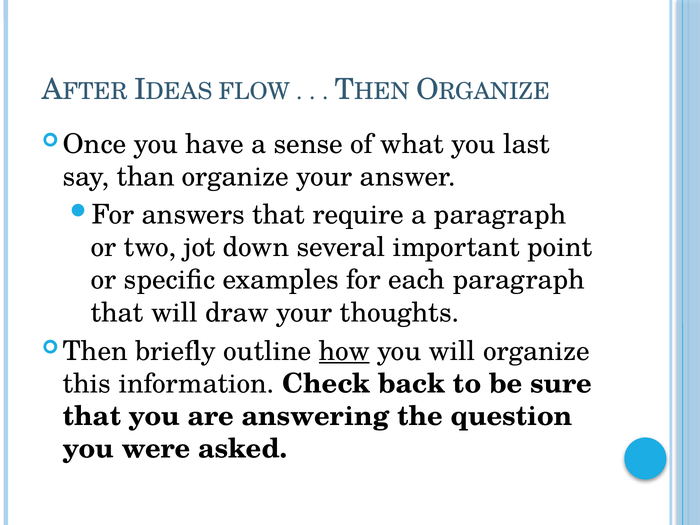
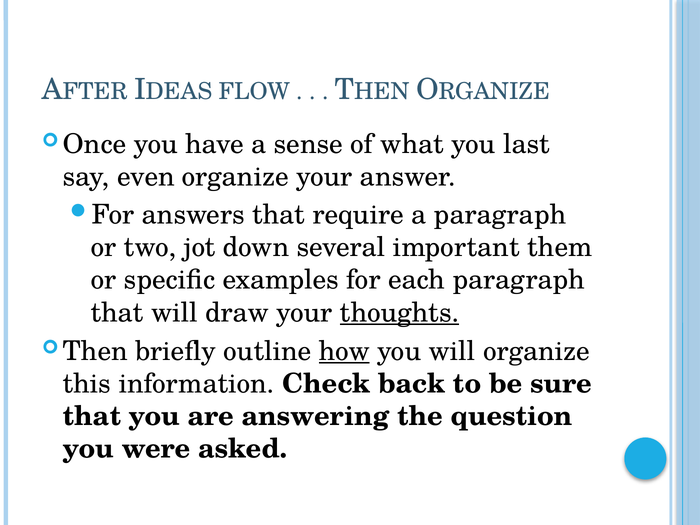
than: than -> even (146, 177)
point: point -> them (560, 247)
thoughts underline: none -> present (400, 313)
